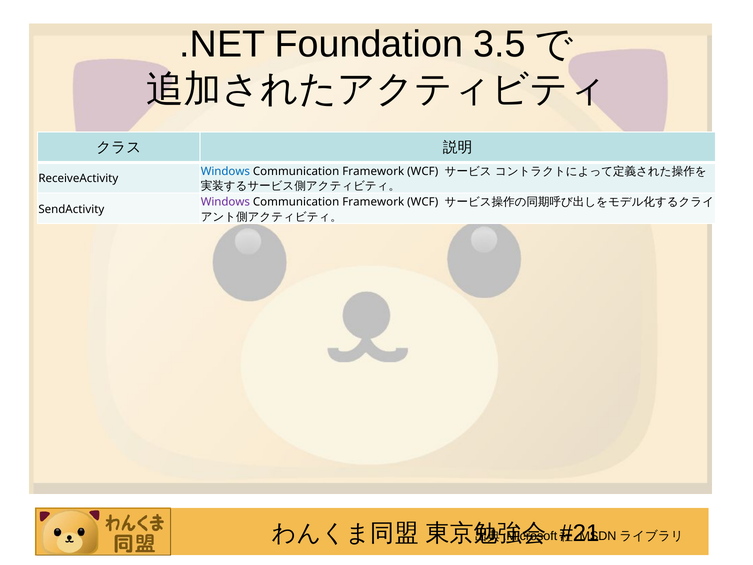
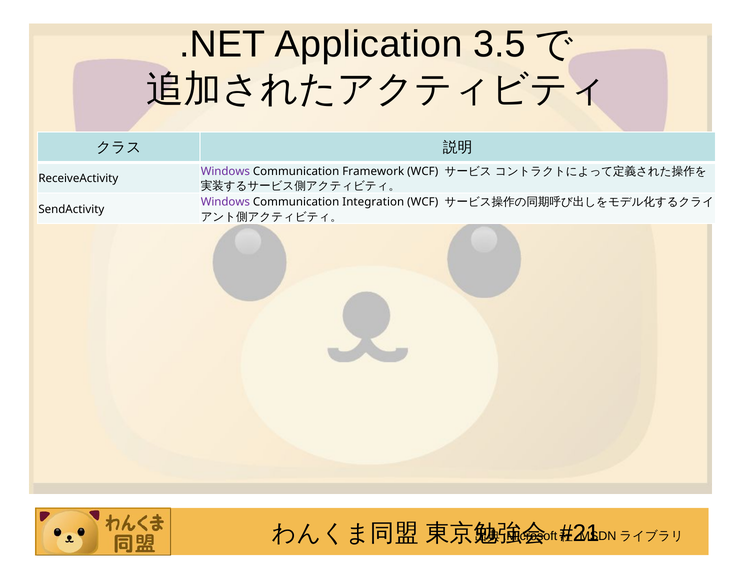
Foundation: Foundation -> Application (369, 44)
Windows colour: blue -> purple (225, 172)
Framework: Framework -> Integration (373, 202)
